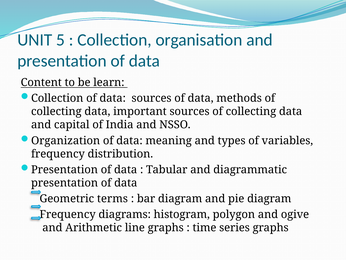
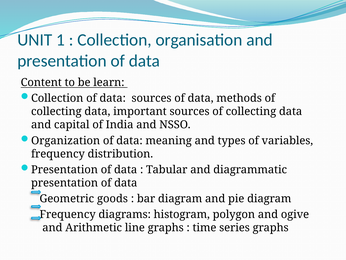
5: 5 -> 1 (61, 40)
terms: terms -> goods (112, 198)
